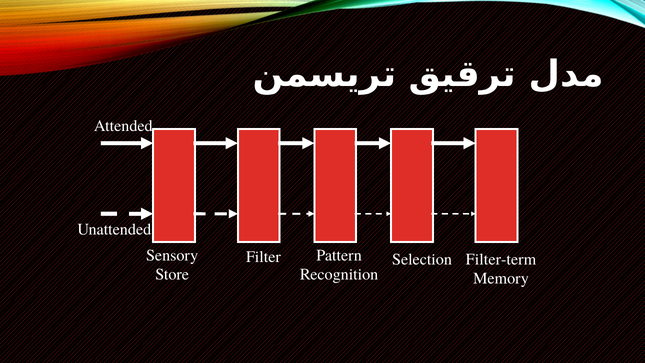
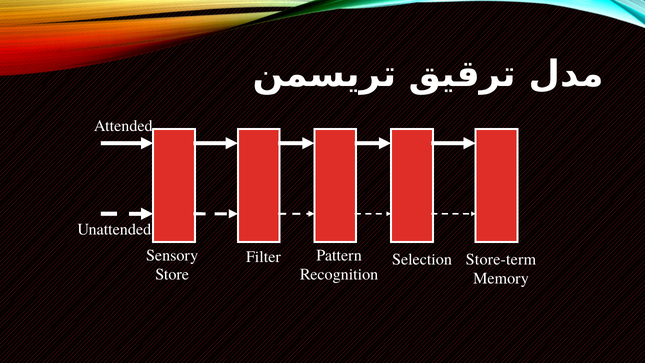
Filter-term: Filter-term -> Store-term (501, 259)
